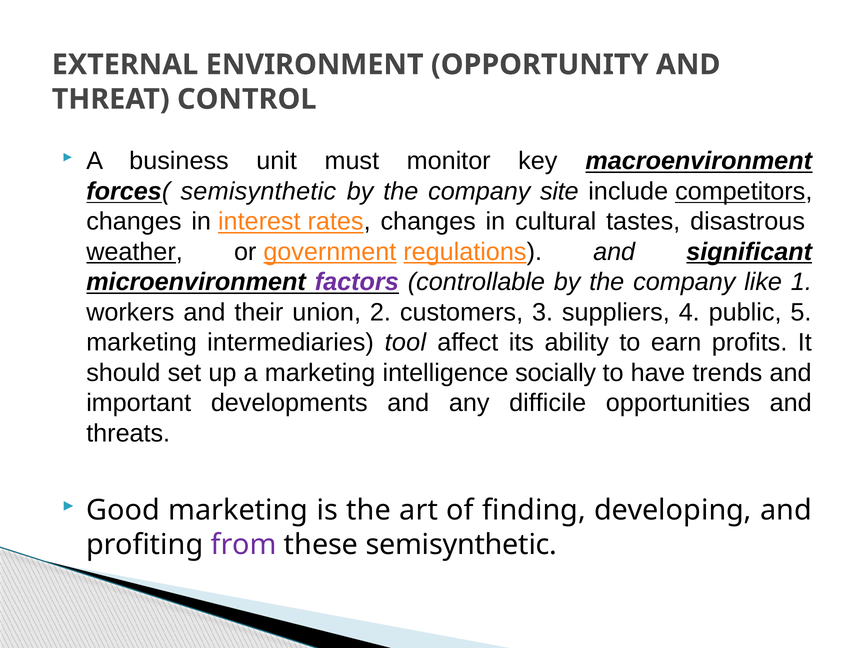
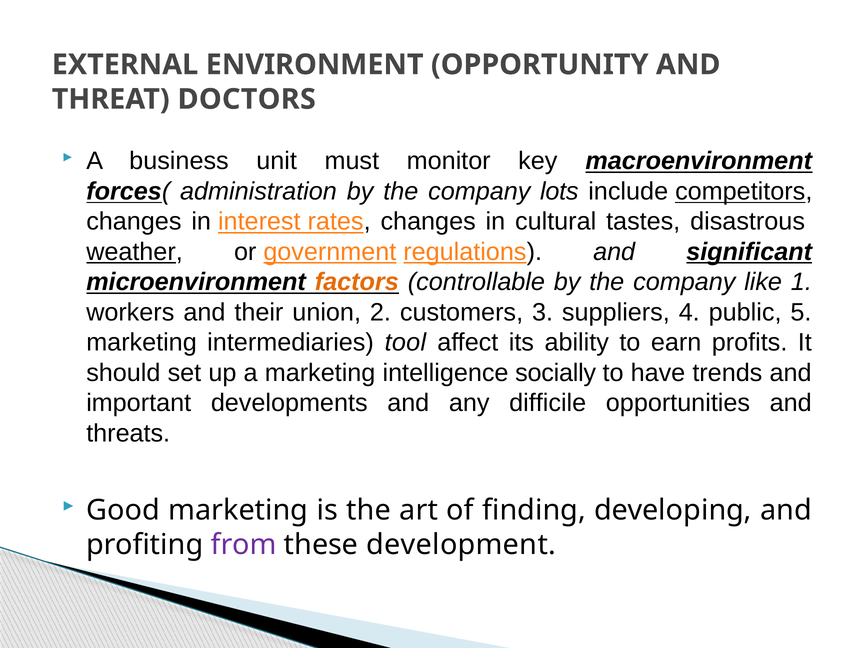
CONTROL: CONTROL -> DOCTORS (247, 99)
forces( semisynthetic: semisynthetic -> administration (258, 191)
site: site -> lots (559, 191)
factors colour: purple -> orange (357, 282)
these semisynthetic: semisynthetic -> development (461, 545)
